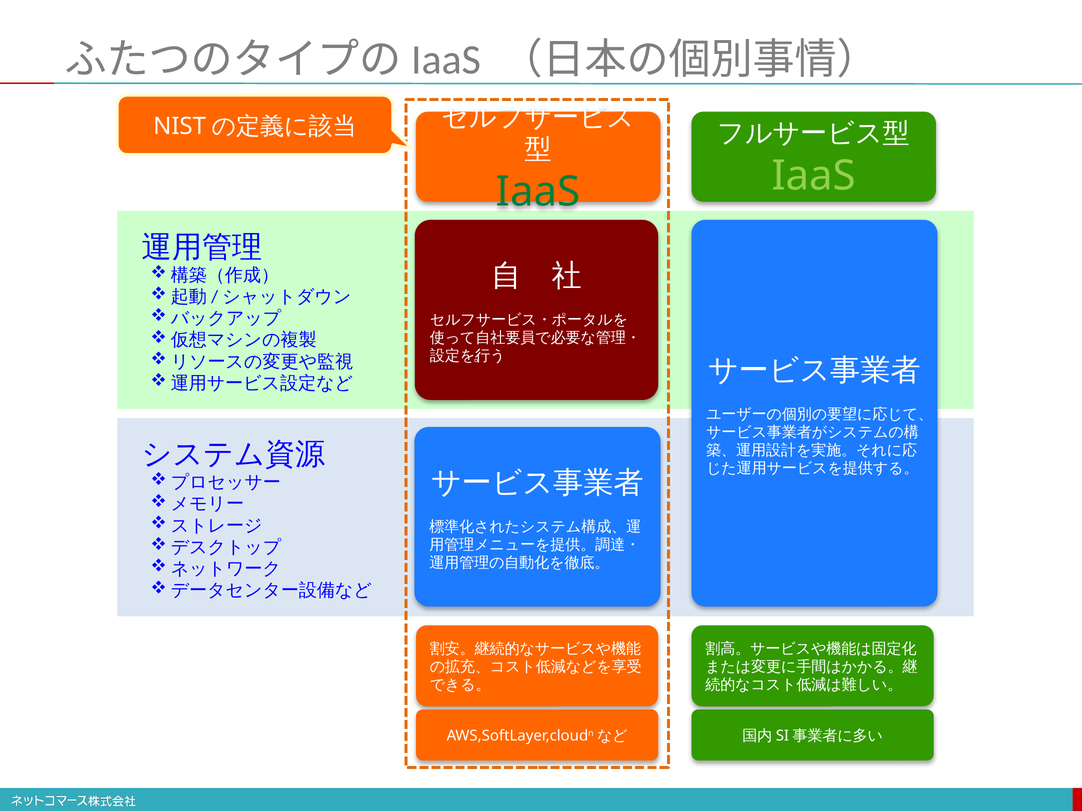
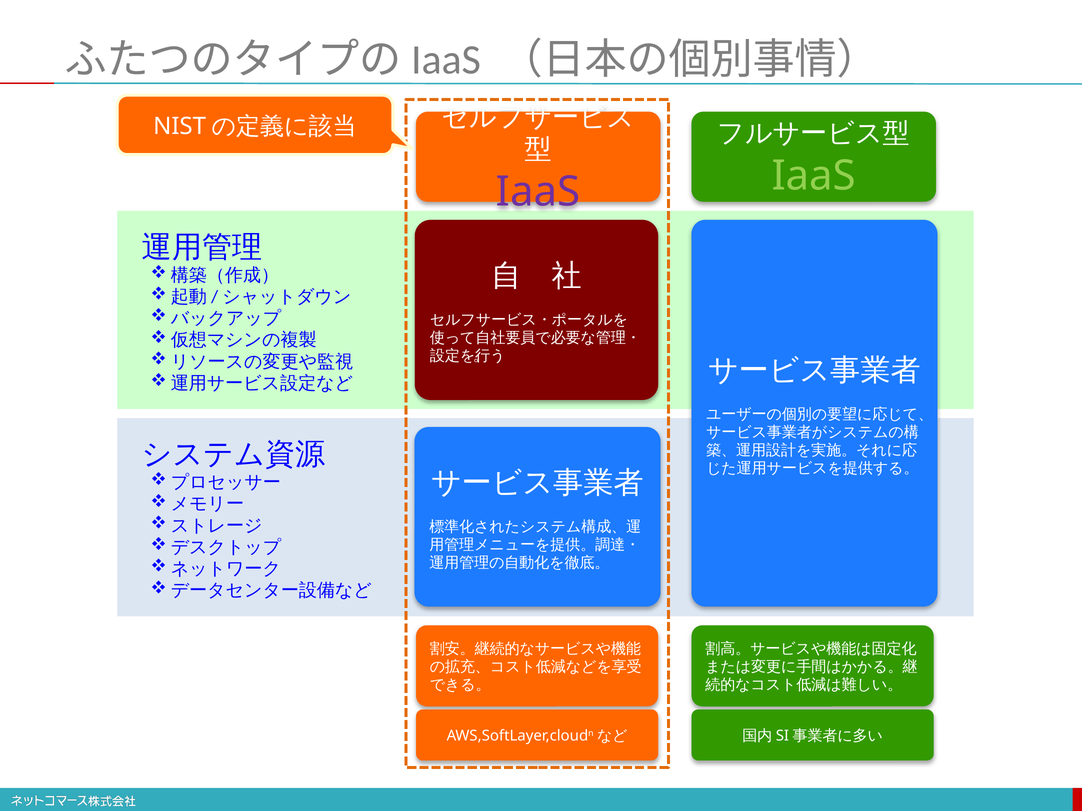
IaaS colour: green -> purple (538, 192)
